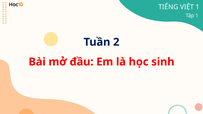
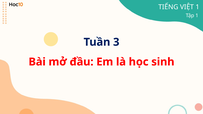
2: 2 -> 3 (116, 42)
